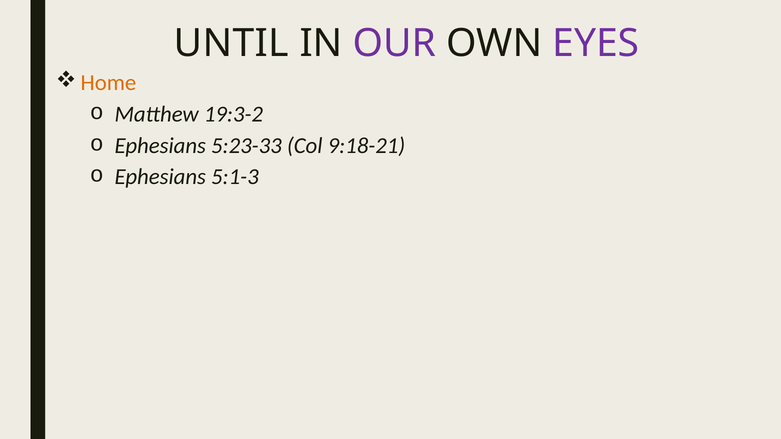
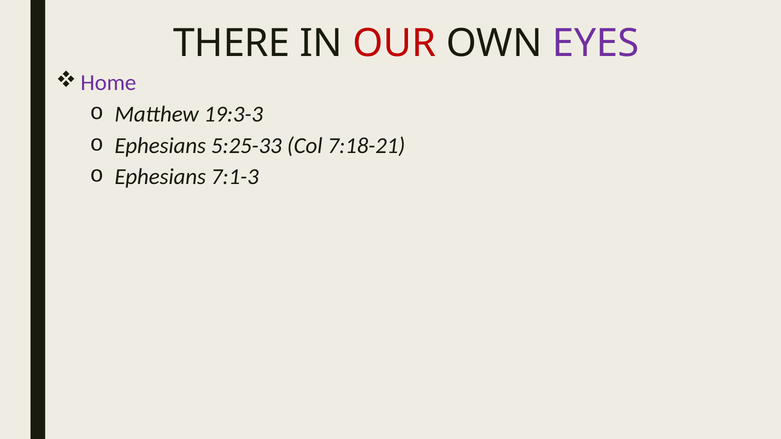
UNTIL: UNTIL -> THERE (232, 43)
OUR colour: purple -> red (394, 43)
Home colour: orange -> purple (108, 83)
19:3-2: 19:3-2 -> 19:3-3 (233, 114)
5:23-33: 5:23-33 -> 5:25-33 (246, 146)
9:18-21: 9:18-21 -> 7:18-21 (366, 146)
5:1-3: 5:1-3 -> 7:1-3 (235, 177)
